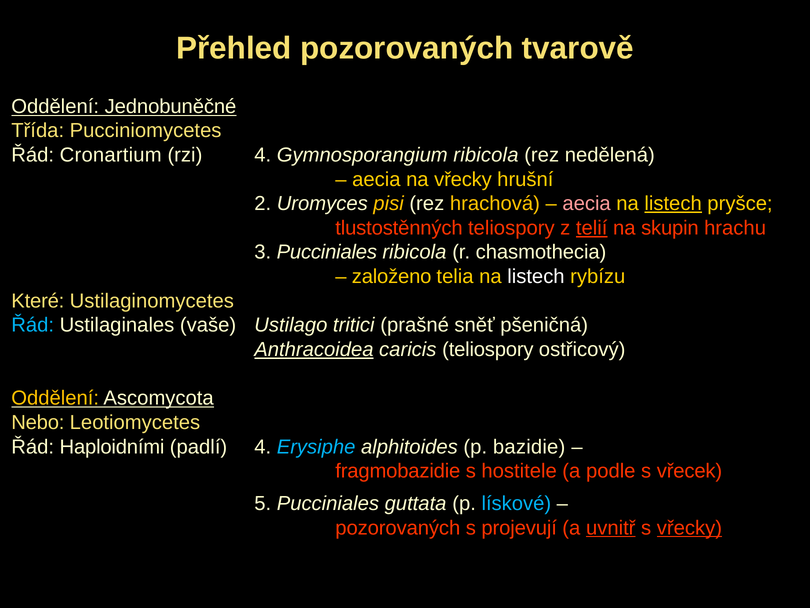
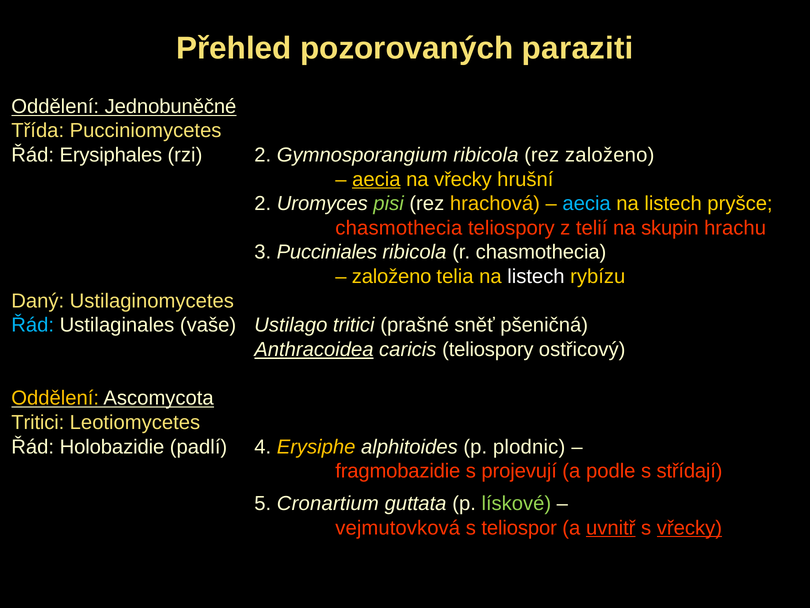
tvarově: tvarově -> paraziti (578, 48)
Cronartium: Cronartium -> Erysiphales (111, 155)
rzi 4: 4 -> 2 (263, 155)
rez nedělená: nedělená -> založeno (610, 155)
aecia underline: none -> present (376, 179)
pisi colour: yellow -> light green (389, 203)
aecia colour: pink -> light blue (587, 203)
listech underline: present -> none (673, 203)
tlustostěnných: tlustostěnných -> chasmothecia (399, 228)
telií underline: present -> none (592, 228)
Které: Které -> Daný (38, 301)
Nebo: Nebo -> Tritici (38, 422)
Haploidními: Haploidními -> Holobazidie (112, 446)
Erysiphe colour: light blue -> yellow (316, 446)
bazidie: bazidie -> plodnic (529, 446)
hostitele: hostitele -> projevují (519, 471)
vřecek: vřecek -> střídají (690, 471)
5 Pucciniales: Pucciniales -> Cronartium (328, 503)
lískové colour: light blue -> light green (516, 503)
pozorovaných: pozorovaných -> vejmutovková (398, 527)
projevují: projevují -> teliospor (519, 527)
